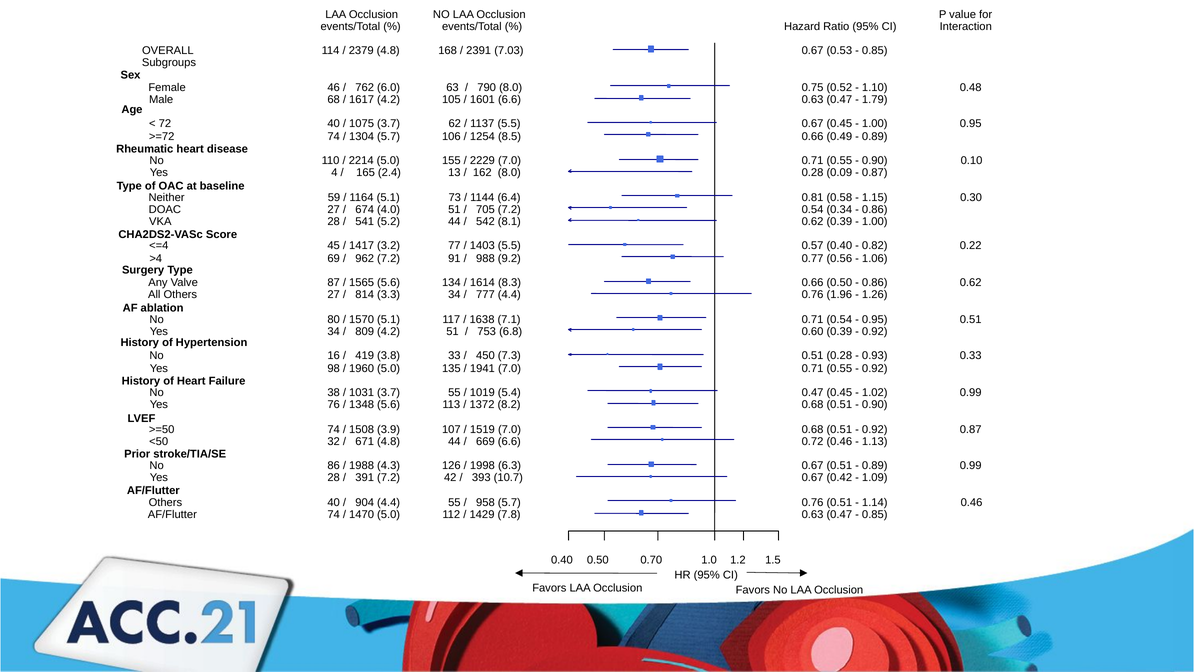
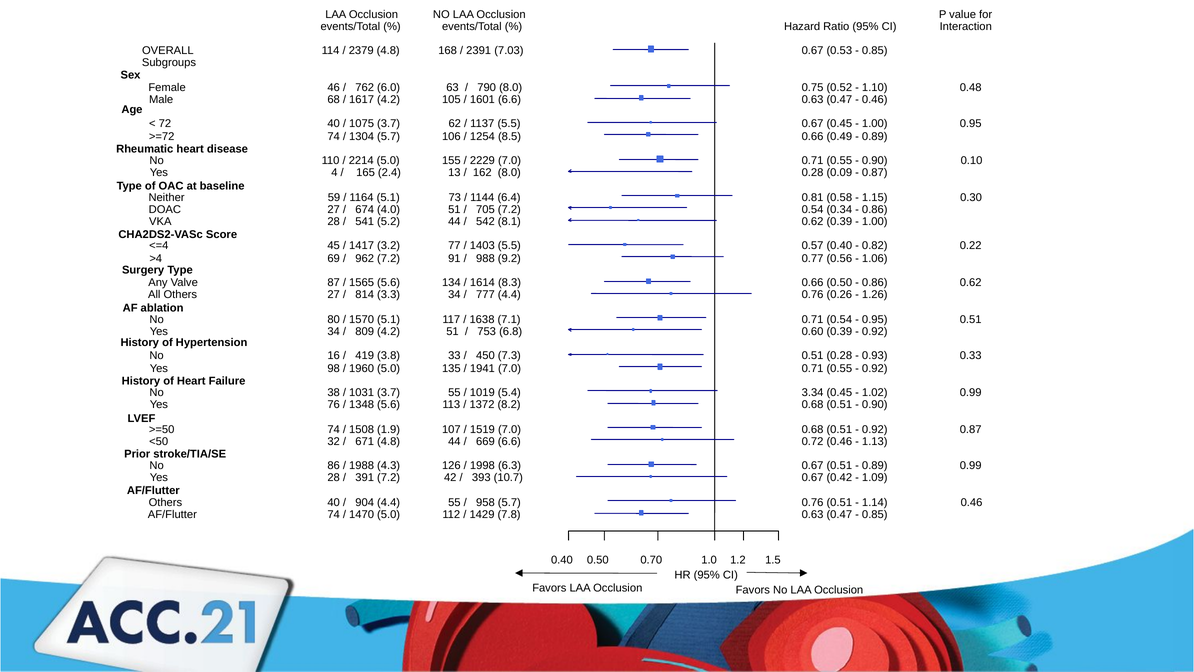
1.79: 1.79 -> 0.46 (875, 99)
1.96: 1.96 -> 0.26 (839, 294)
0.47: 0.47 -> 3.34 (813, 392)
3.9: 3.9 -> 1.9 (389, 429)
